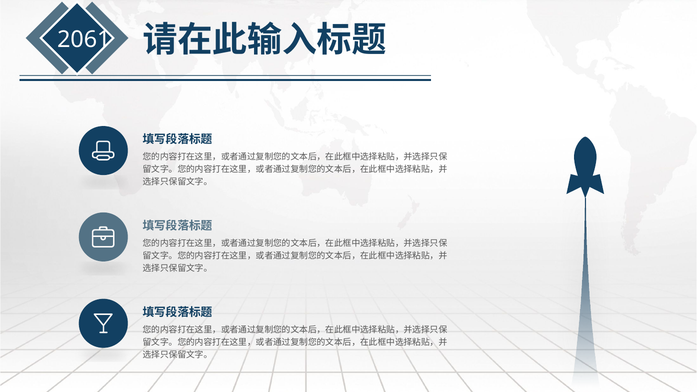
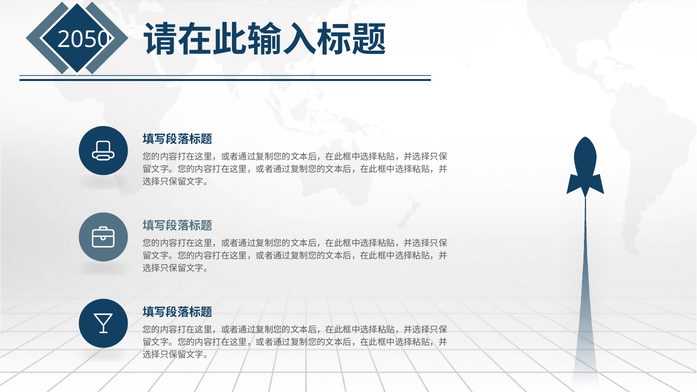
2061: 2061 -> 2050 (84, 39)
